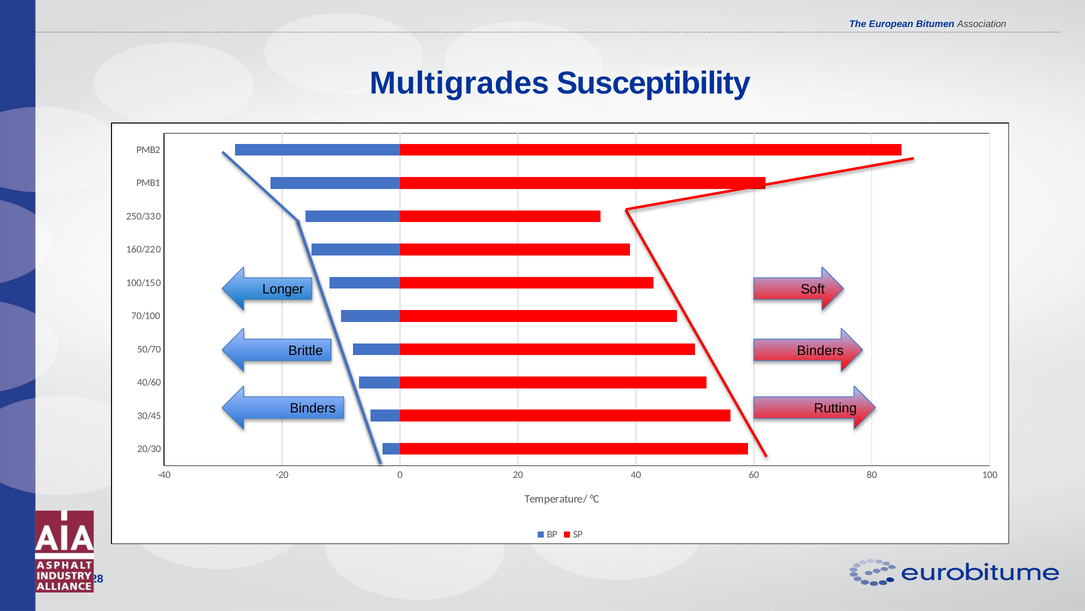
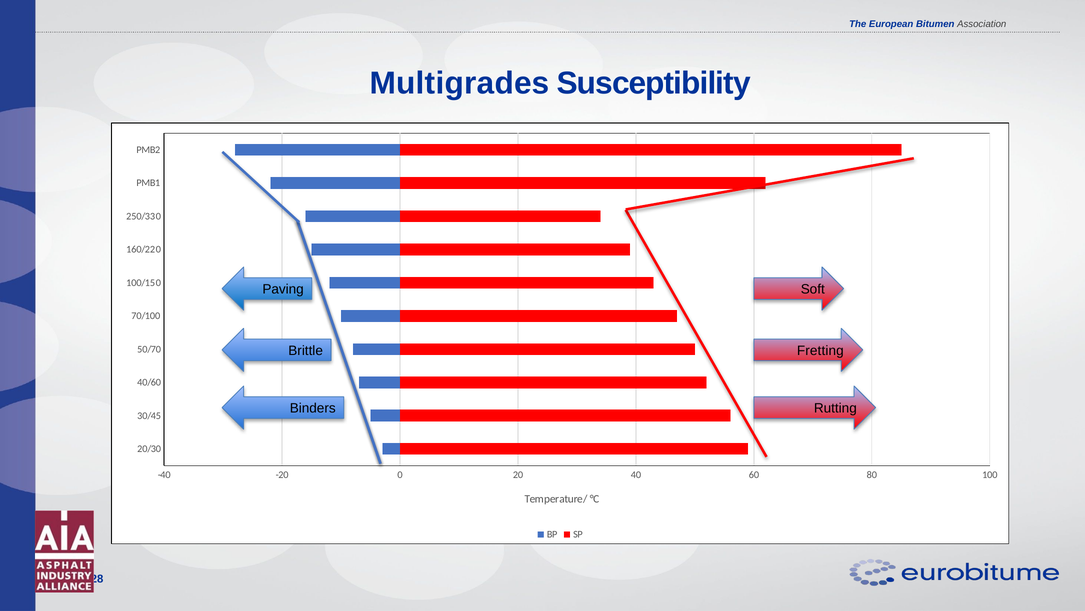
Longer: Longer -> Paving (283, 289)
Binders: Binders -> Fretting (820, 350)
